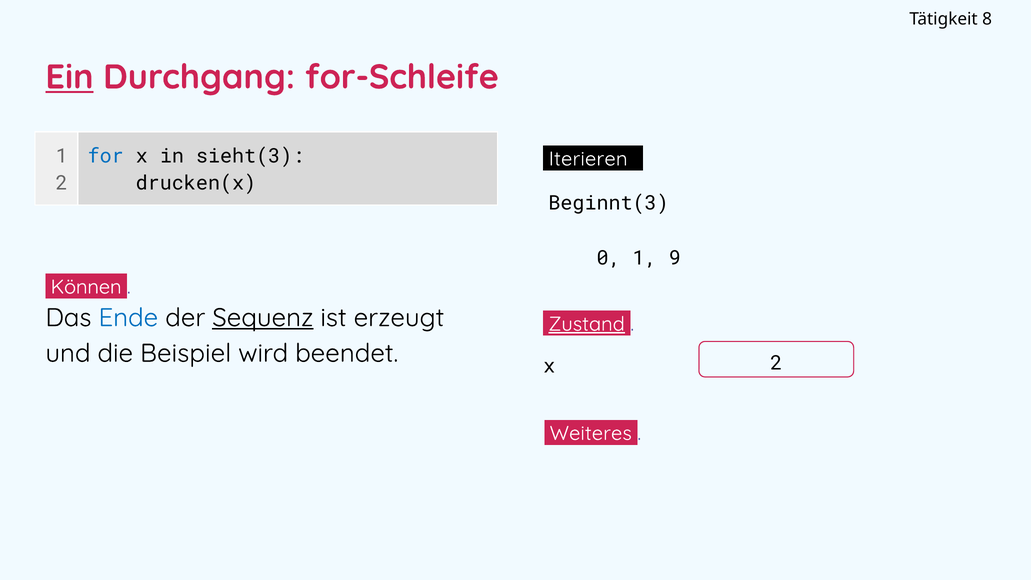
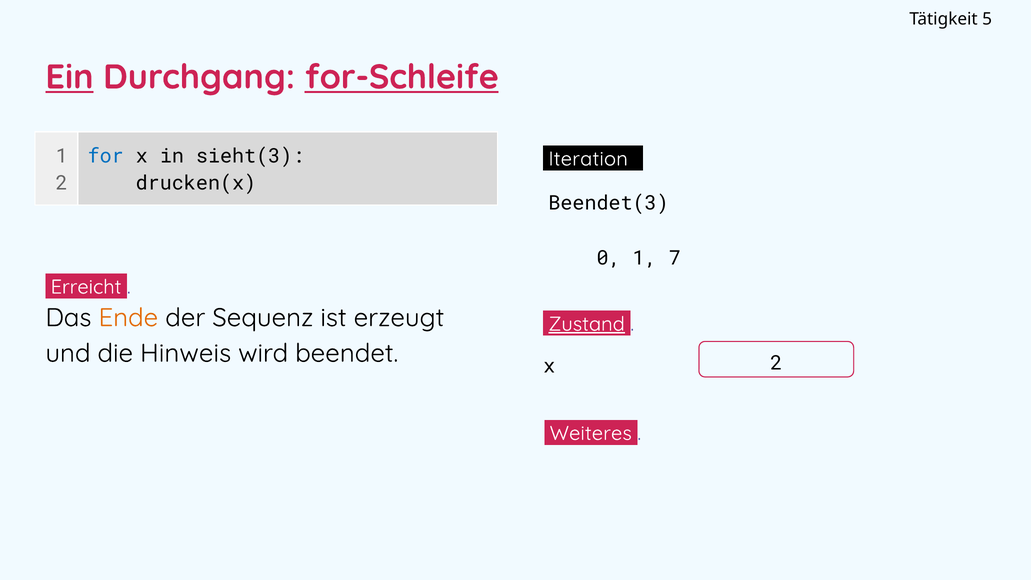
8: 8 -> 5 (987, 19)
for-Schleife underline: none -> present (402, 77)
Iterieren: Iterieren -> Iteration (588, 159)
Beginnt(3: Beginnt(3 -> Beendet(3 (609, 203)
9: 9 -> 7 (675, 258)
Können: Können -> Erreicht (86, 287)
Ende colour: blue -> orange (128, 318)
Sequenz underline: present -> none (263, 318)
Beispiel: Beispiel -> Hinweis (186, 353)
